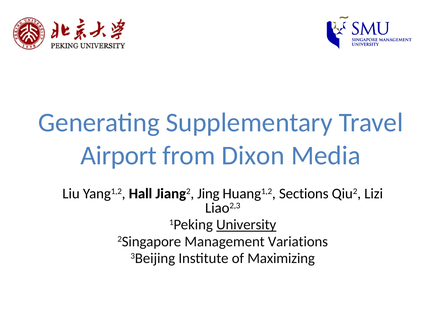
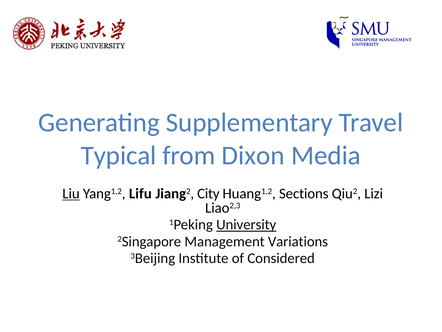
Airport: Airport -> Typical (119, 155)
Liu underline: none -> present (71, 193)
Hall: Hall -> Lifu (140, 193)
Jing: Jing -> City (208, 193)
Maximizing: Maximizing -> Considered (281, 258)
